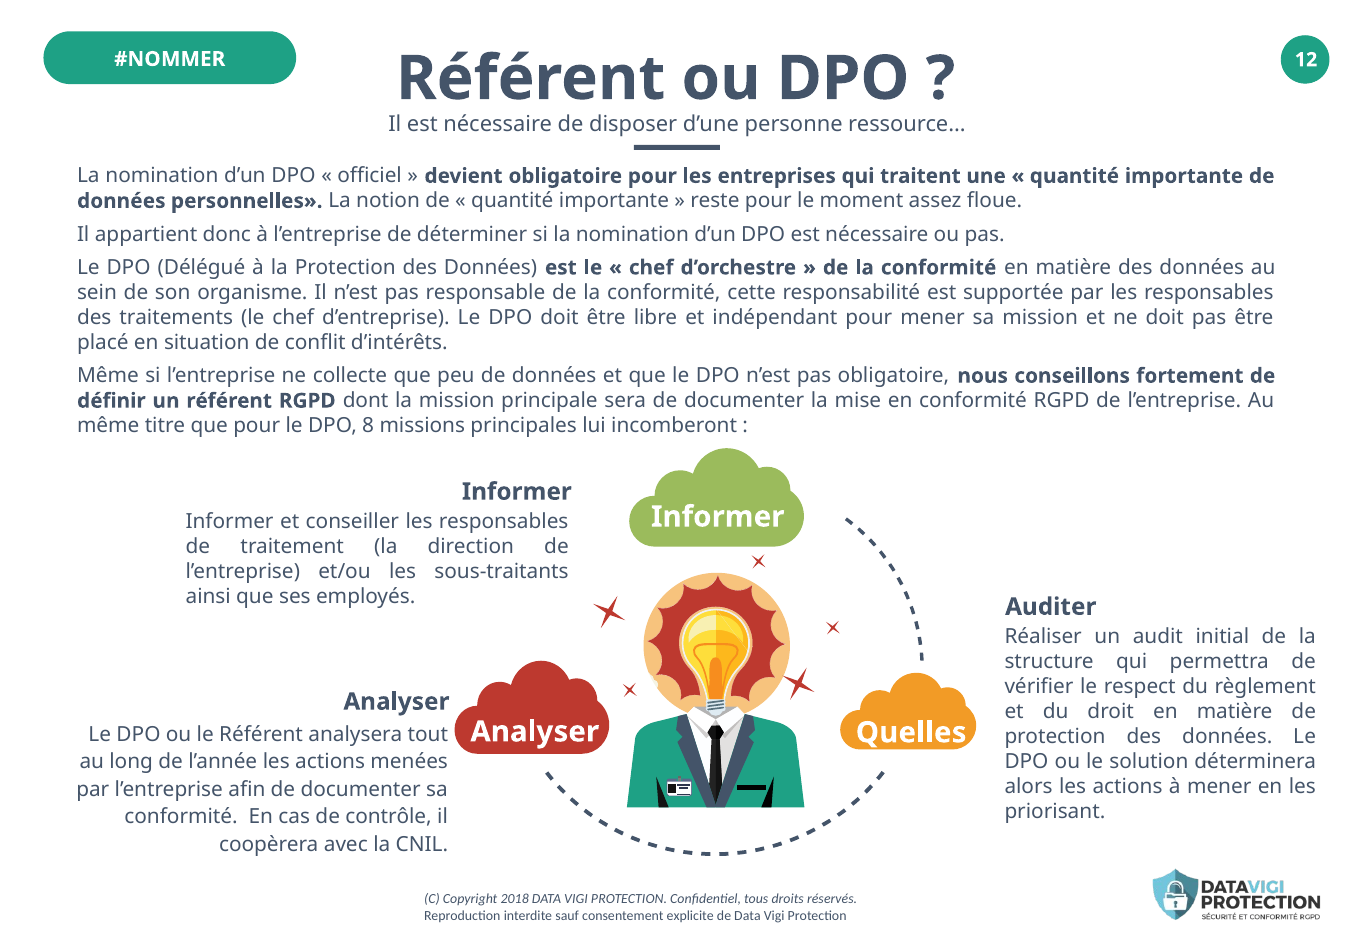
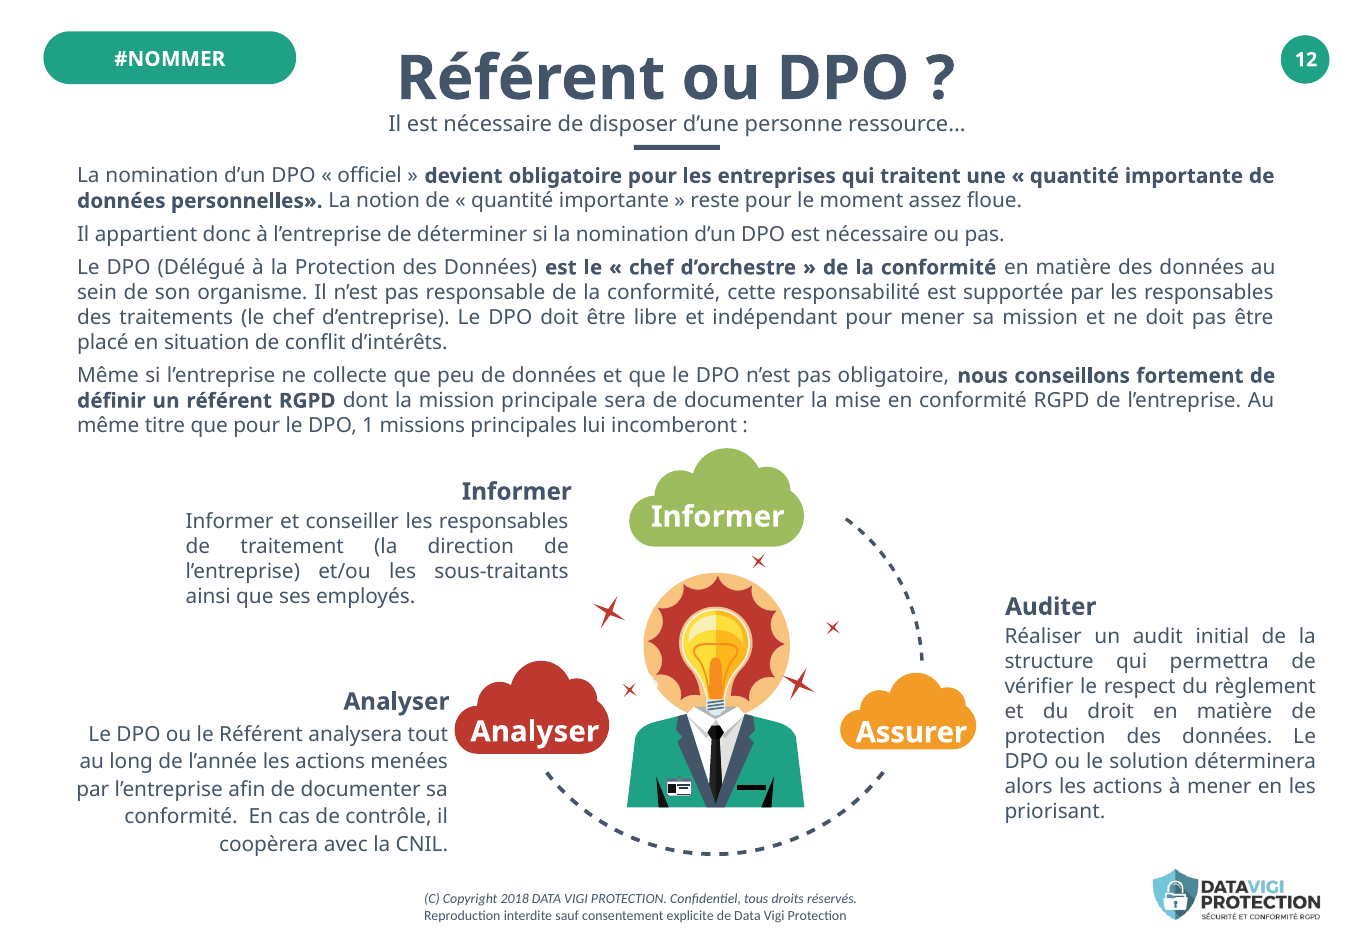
8: 8 -> 1 (368, 426)
Quelles: Quelles -> Assurer (911, 733)
